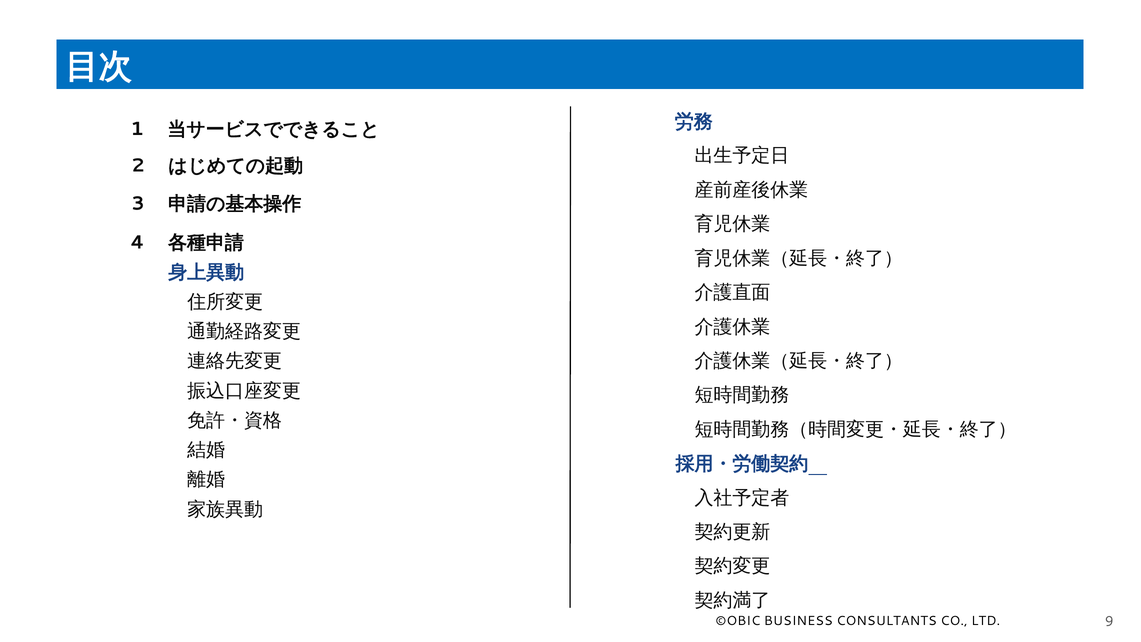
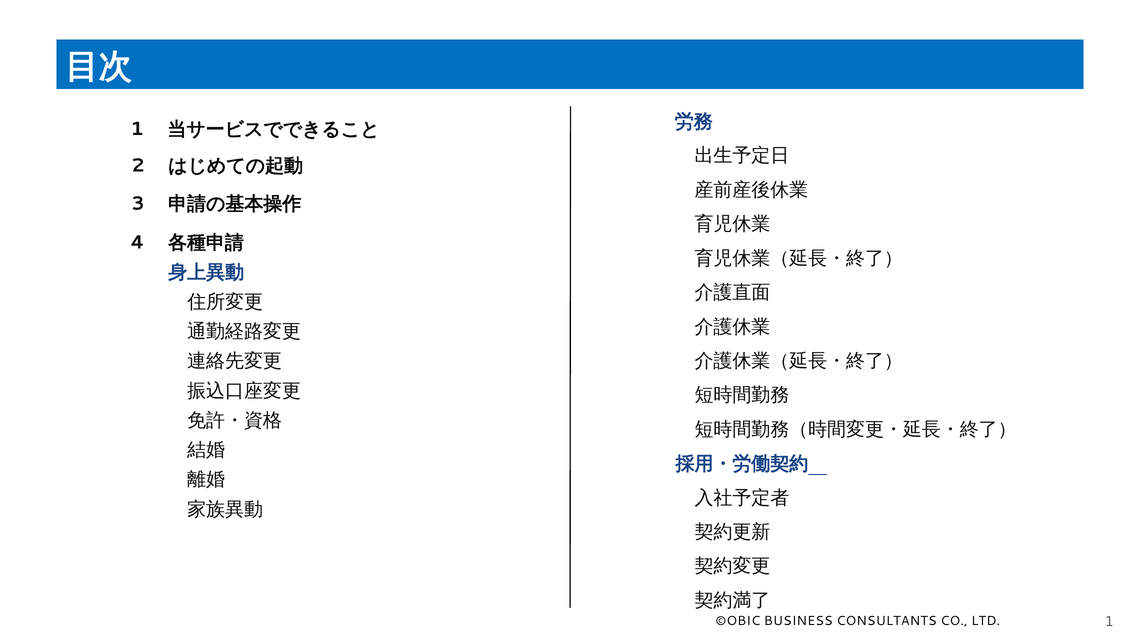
LTD 9: 9 -> 1 (1109, 621)
